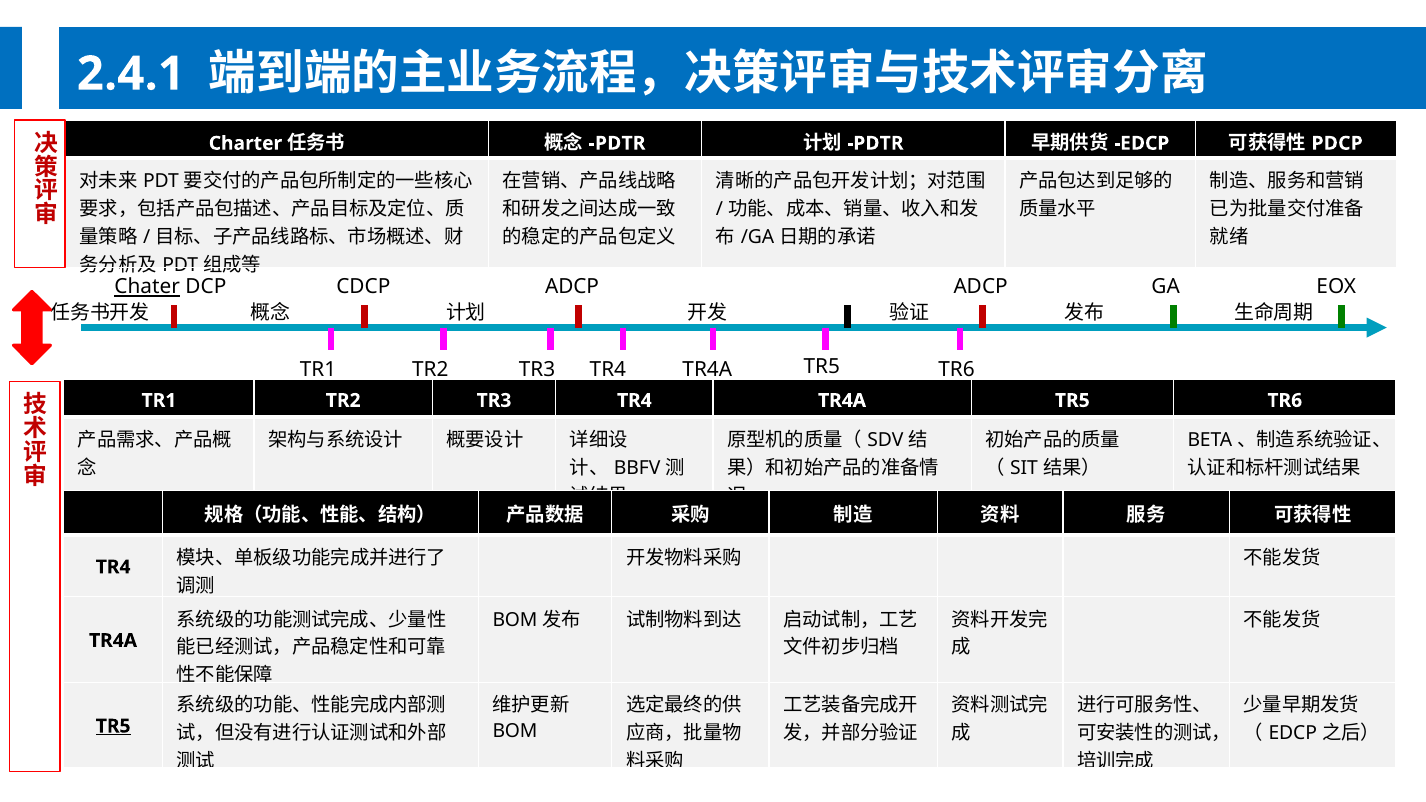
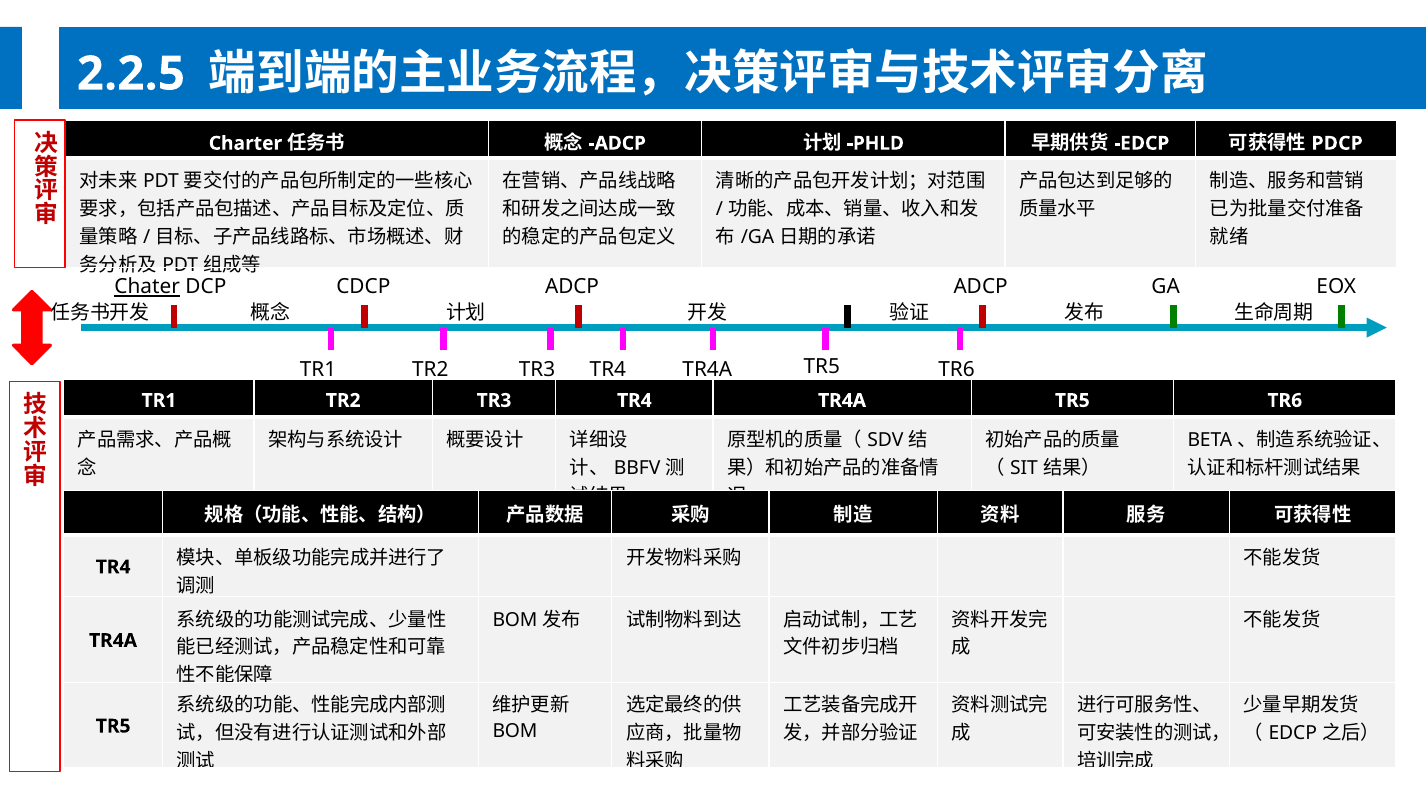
2.4.1: 2.4.1 -> 2.2.5 (131, 74)
PDTR: PDTR -> ADCP (617, 143)
PDTR: PDTR -> PHLD (875, 143)
TR5 underline: present -> none (113, 726)
